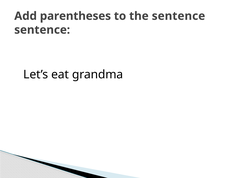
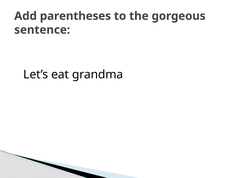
the sentence: sentence -> gorgeous (179, 16)
